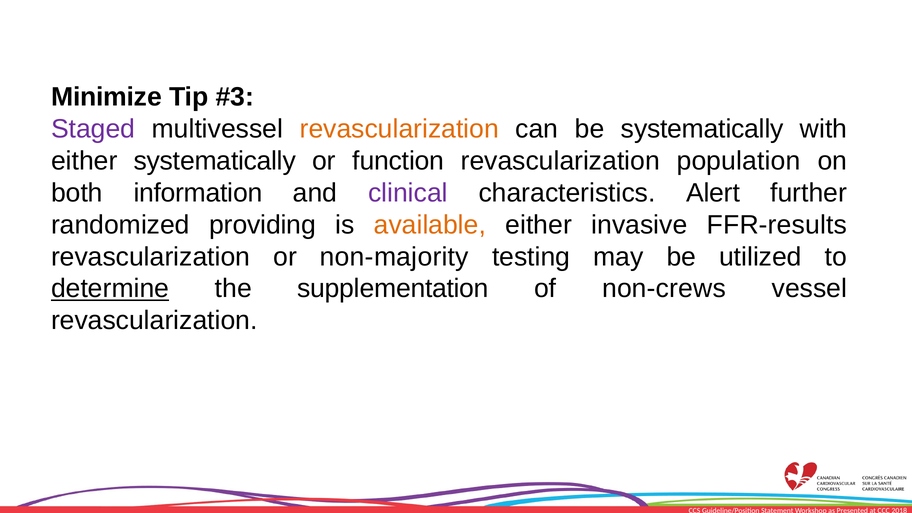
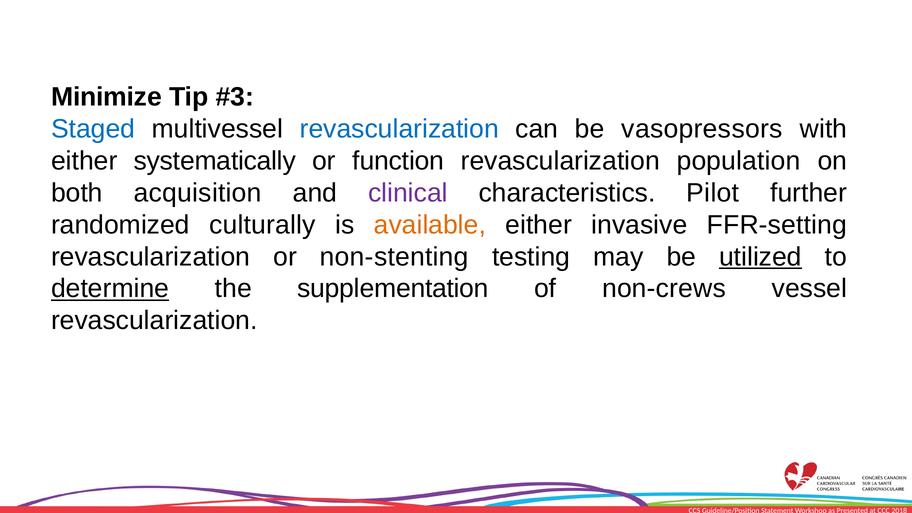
Staged colour: purple -> blue (93, 129)
revascularization colour: orange -> blue (399, 129)
be systematically: systematically -> vasopressors (702, 129)
information: information -> acquisition (198, 193)
Alert: Alert -> Pilot (713, 193)
providing: providing -> culturally (262, 225)
FFR-results: FFR-results -> FFR-setting (777, 225)
non-majority: non-majority -> non-stenting (394, 257)
utilized underline: none -> present (760, 257)
